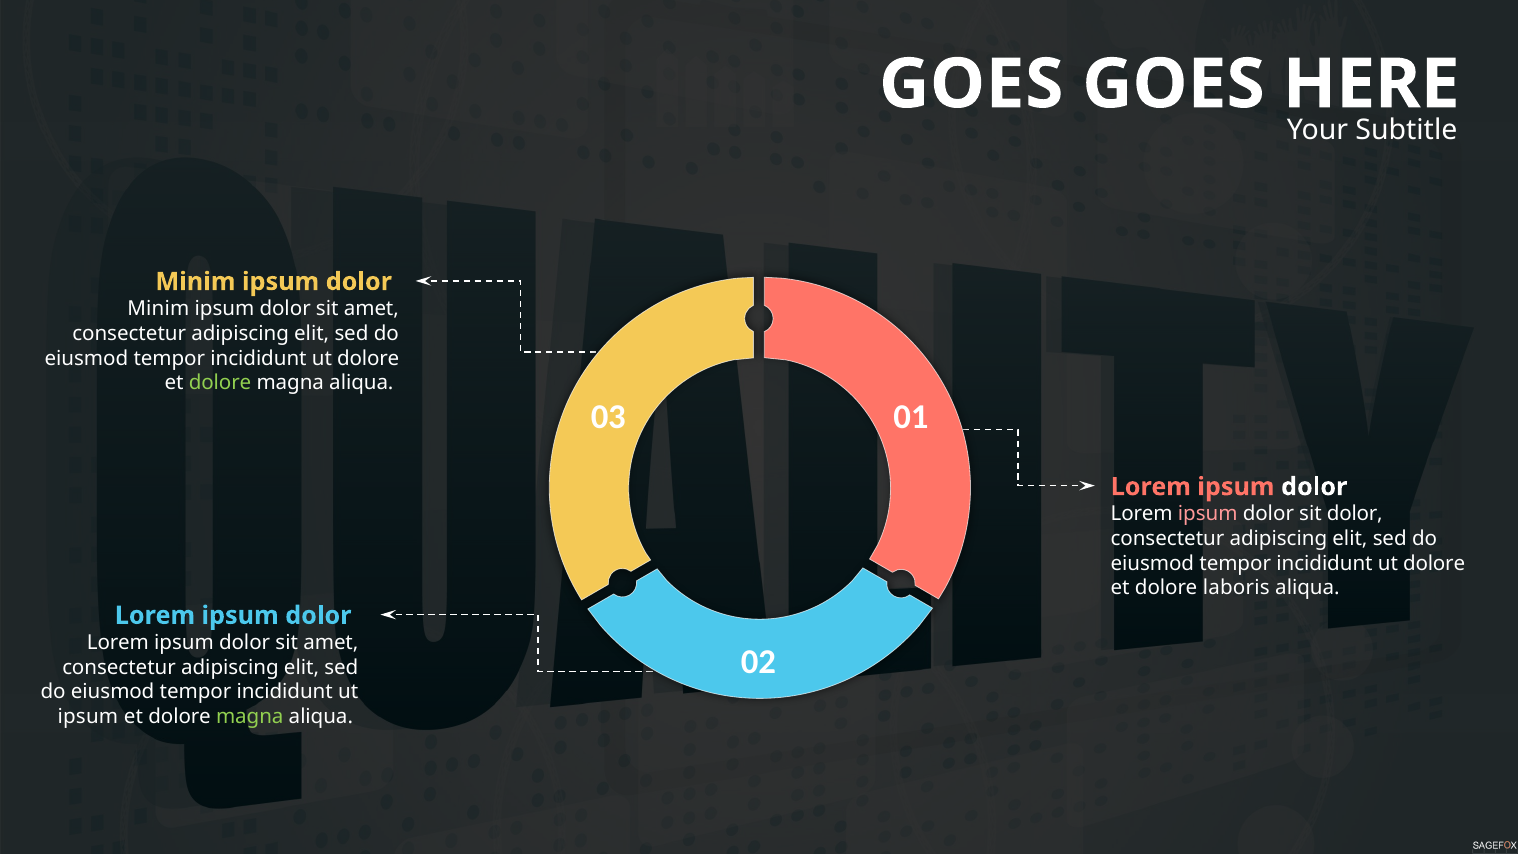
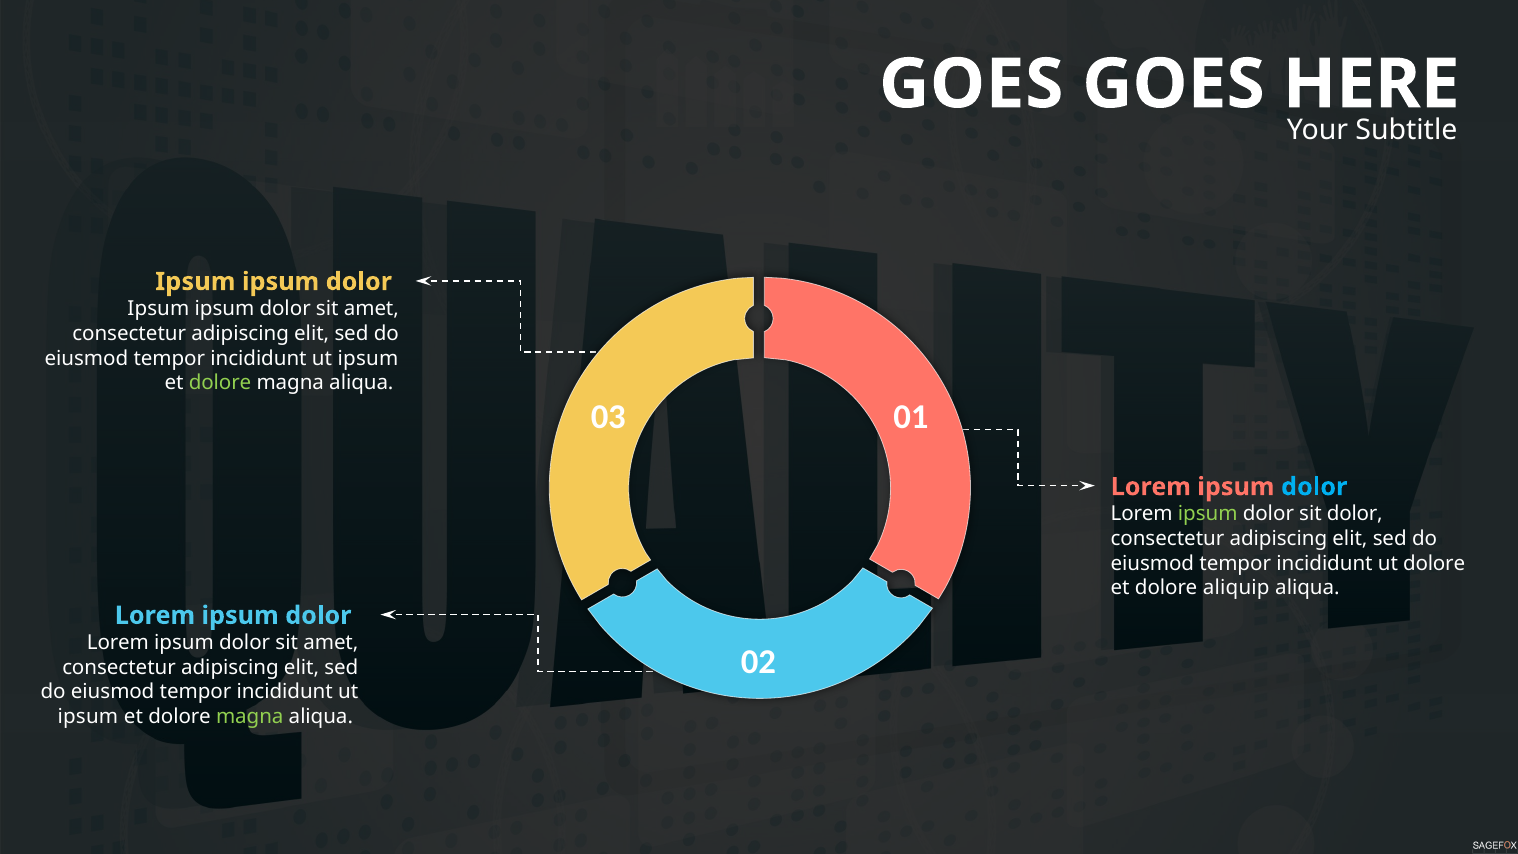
Minim: Minim -> Ipsum (195, 282)
Minim: Minim -> Ipsum (158, 309)
dolore: dolore -> ipsum (368, 358)
dolor colour: white -> light blue (1314, 487)
ipsum colour: pink -> light green (1208, 514)
laboris: laboris -> aliquip (1236, 588)
